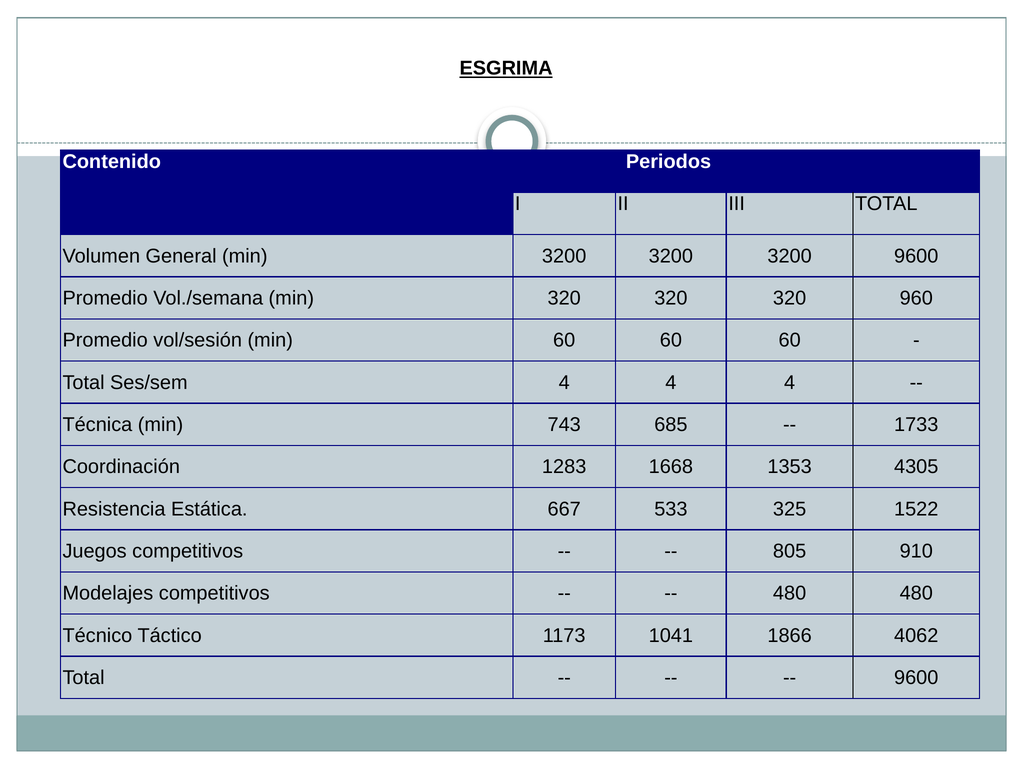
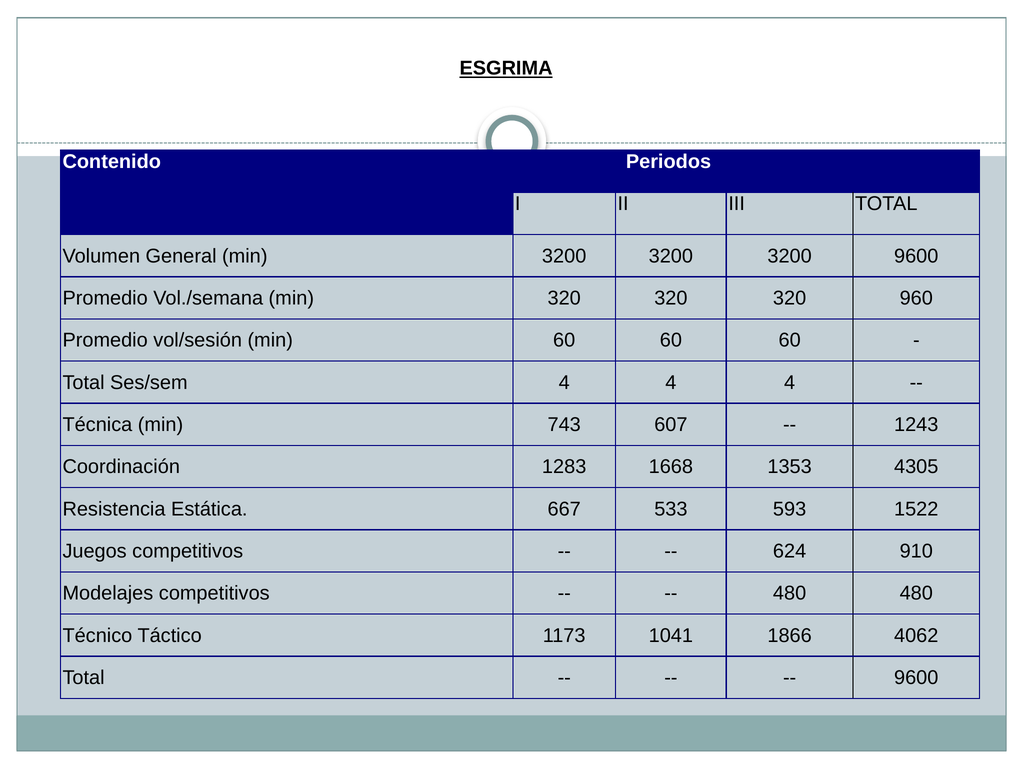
685: 685 -> 607 (671, 425)
1733: 1733 -> 1243 (916, 425)
325: 325 -> 593 (790, 509)
805: 805 -> 624 (790, 551)
